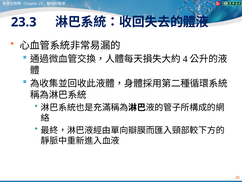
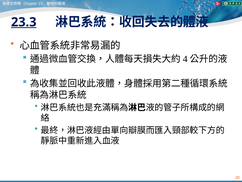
23.3 underline: none -> present (24, 22)
